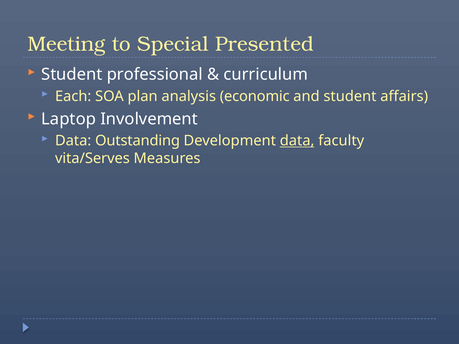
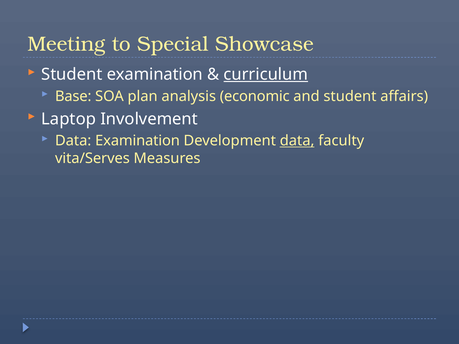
Presented: Presented -> Showcase (265, 44)
Student professional: professional -> examination (155, 75)
curriculum underline: none -> present (266, 75)
Each: Each -> Base (73, 96)
Data Outstanding: Outstanding -> Examination (138, 141)
